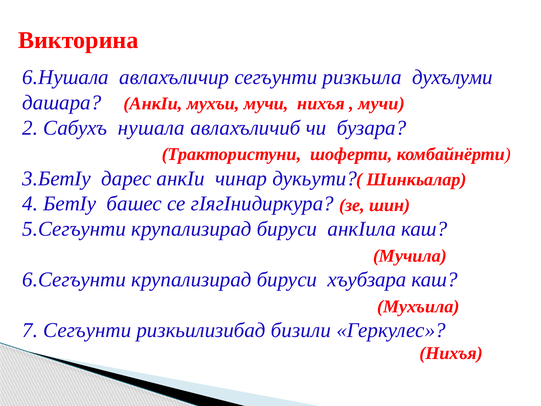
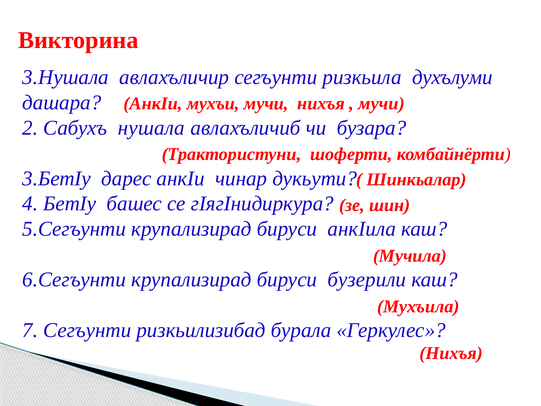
6.Нушала: 6.Нушала -> 3.Нушала (66, 77)
хъубзара: хъубзара -> бузерили (367, 279)
бизили: бизили -> бурала (301, 330)
